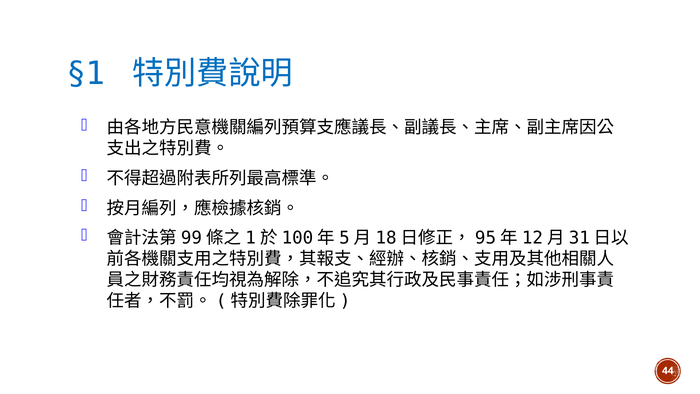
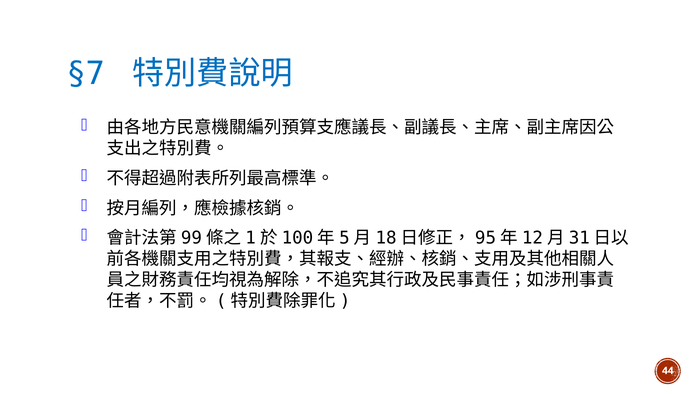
§1: §1 -> §7 (86, 74)
